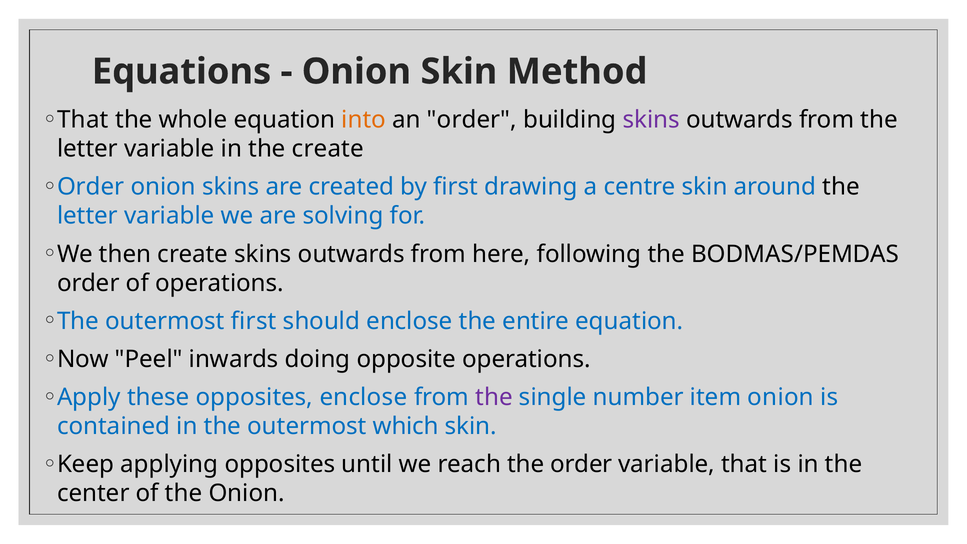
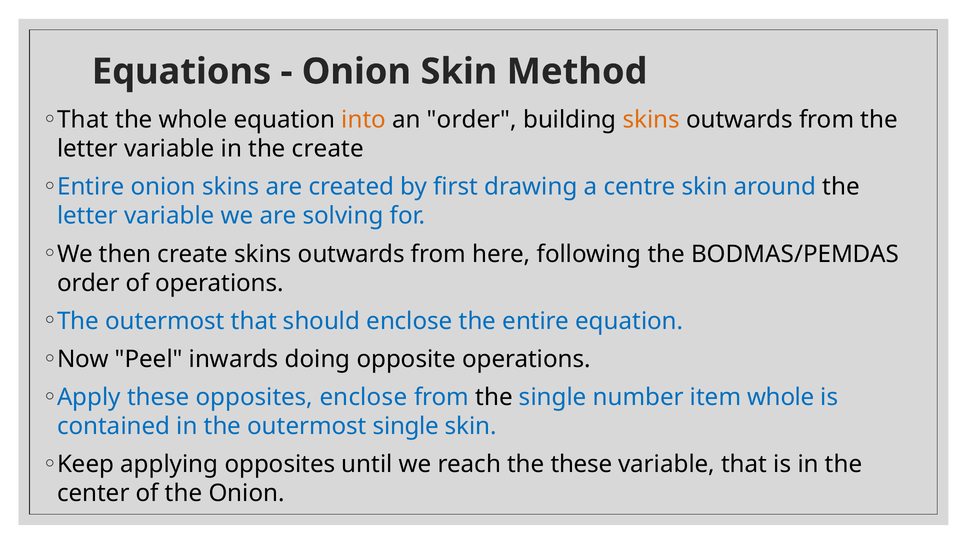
skins colour: purple -> orange (651, 120)
Order: Order -> Entire (91, 187)
outermost first: first -> that (254, 321)
the colour: purple -> black (494, 397)
item onion: onion -> whole (781, 397)
outermost which: which -> single (406, 426)
the order: order -> these (581, 464)
